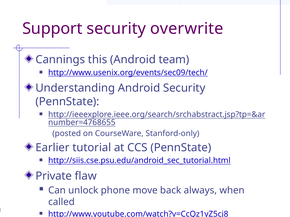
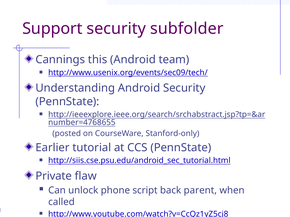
overwrite: overwrite -> subfolder (187, 29)
move: move -> script (145, 191)
always: always -> parent (200, 191)
